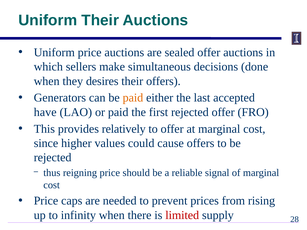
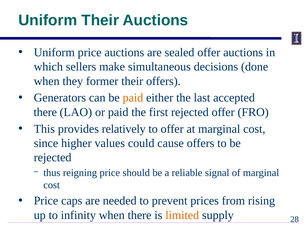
desires: desires -> former (102, 81)
have: have -> there (45, 112)
limited colour: red -> orange (182, 215)
